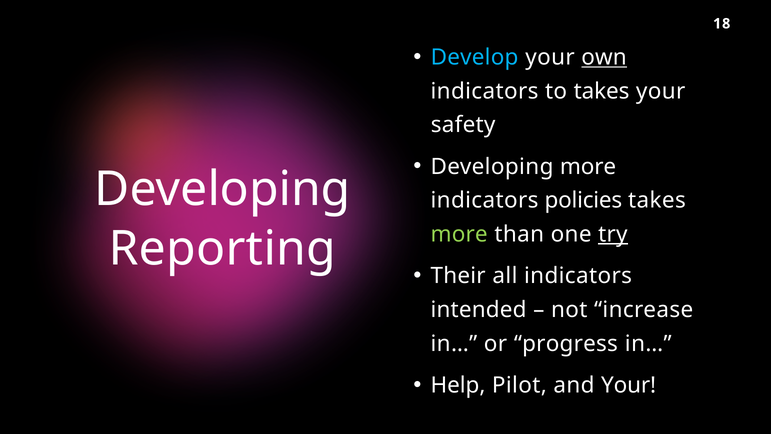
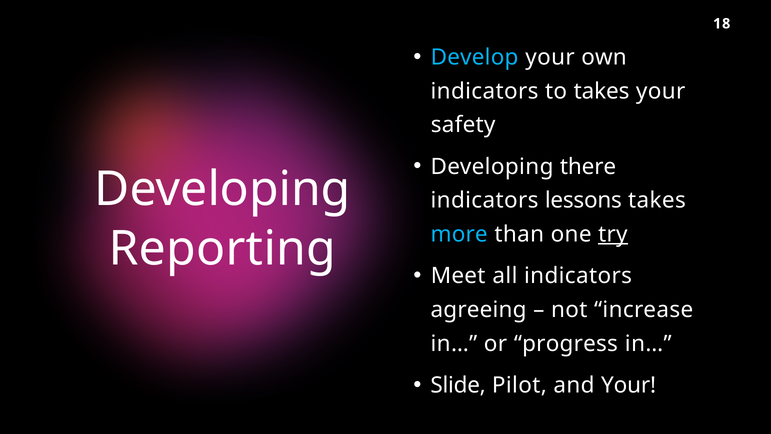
own underline: present -> none (604, 57)
Developing more: more -> there (588, 167)
policies: policies -> lessons (583, 200)
more colour: light green -> light blue (459, 234)
Their: Their -> Meet (458, 276)
intended: intended -> agreeing (479, 310)
Help: Help -> Slide (458, 385)
